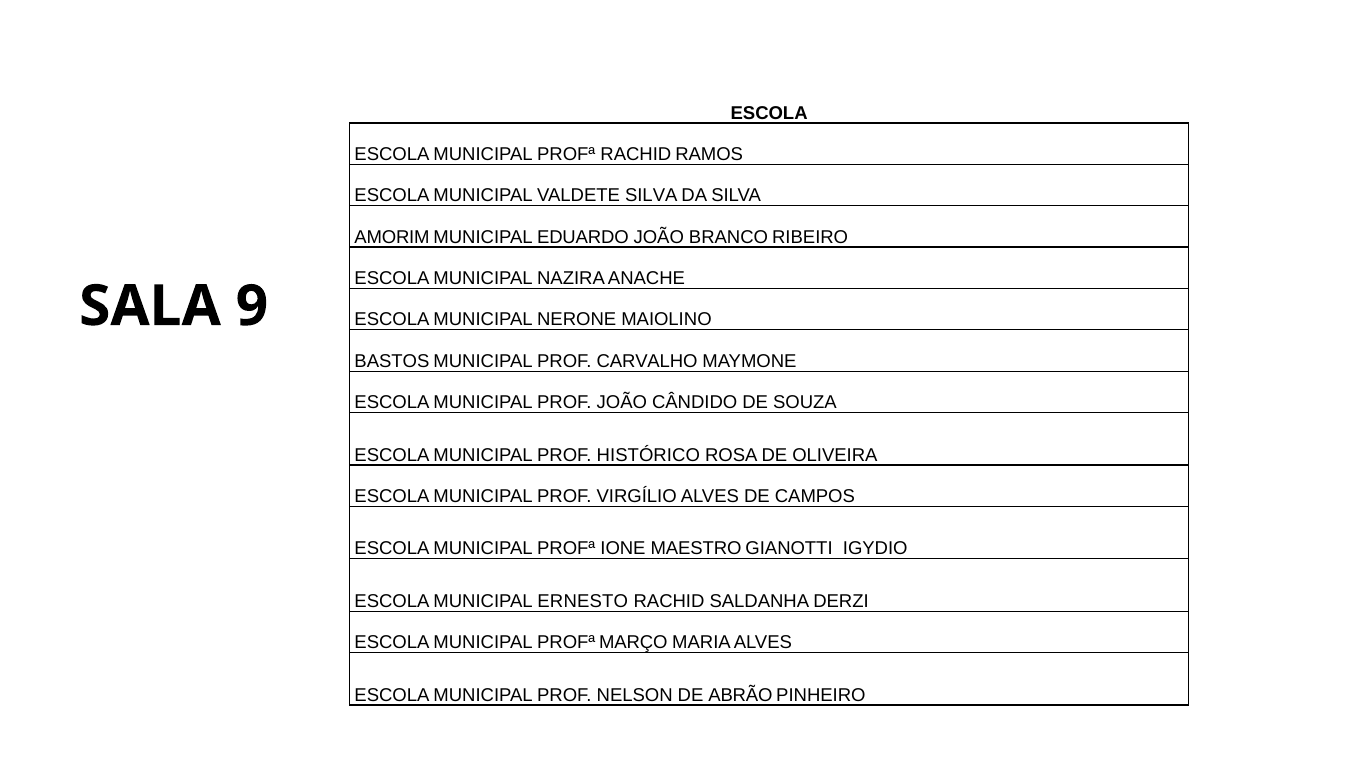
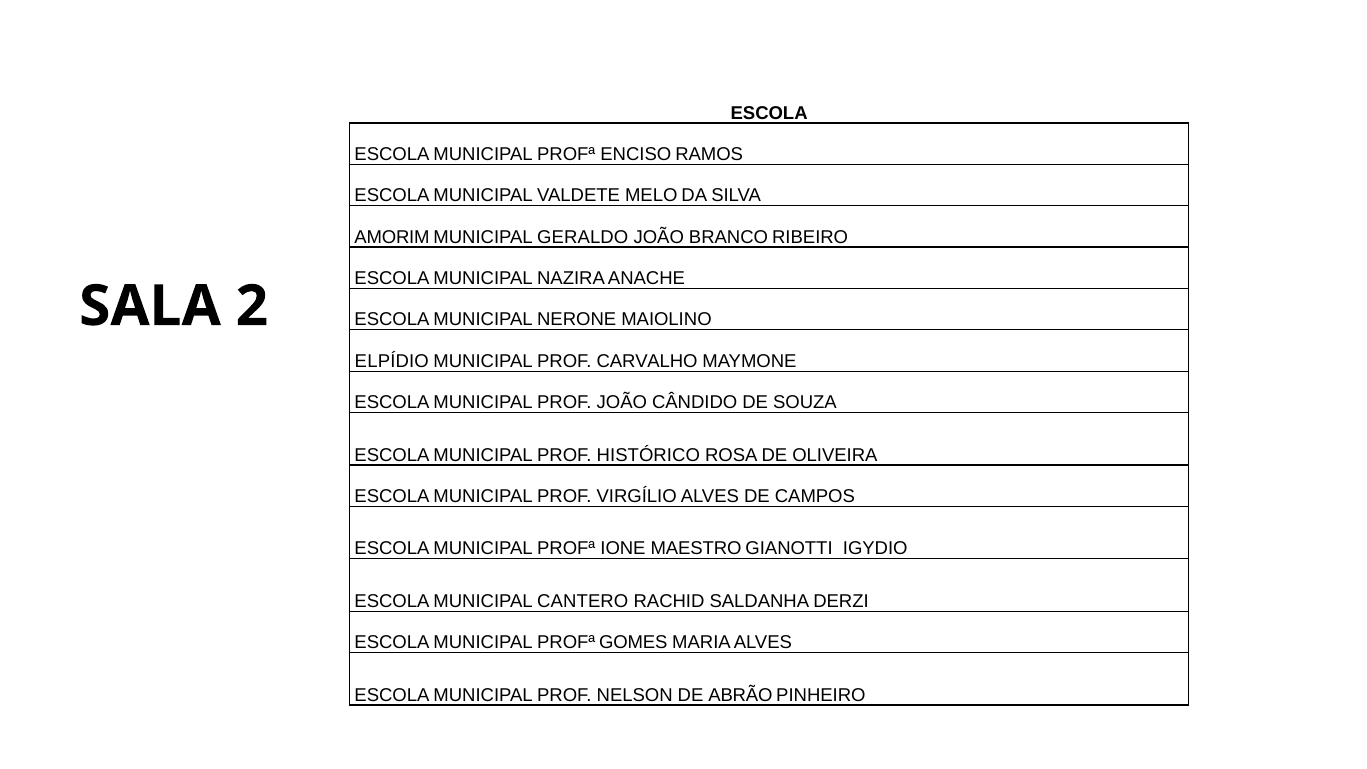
PROFª RACHID: RACHID -> ENCISO (636, 154)
VALDETE SILVA: SILVA -> MELO (651, 196)
EDUARDO: EDUARDO -> GERALDO (583, 237)
9: 9 -> 2 (252, 306)
BASTOS: BASTOS -> ELPÍDIO (392, 361)
ERNESTO: ERNESTO -> CANTERO (583, 601)
MARÇO: MARÇO -> GOMES (633, 642)
